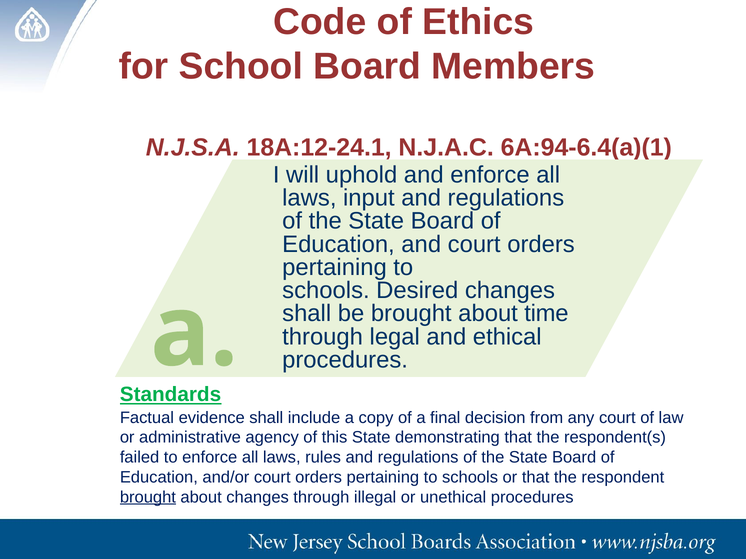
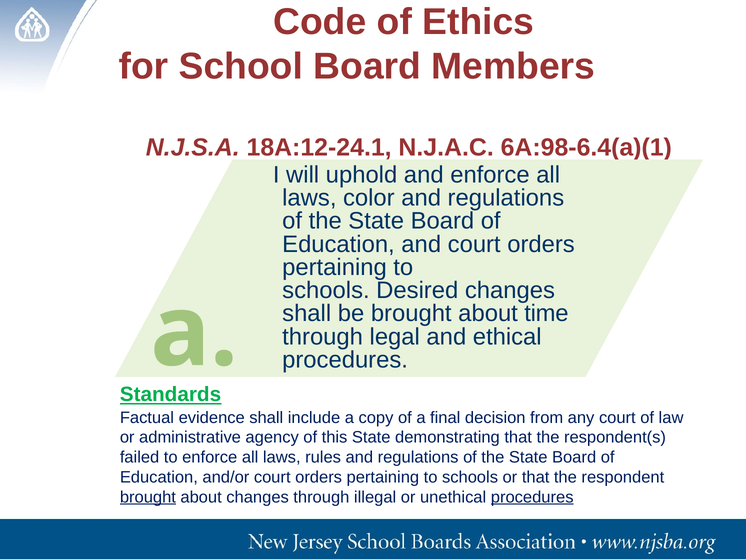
6A:94-6.4(a)(1: 6A:94-6.4(a)(1 -> 6A:98-6.4(a)(1 (586, 148)
input: input -> color (369, 198)
procedures underline: none -> present (532, 498)
